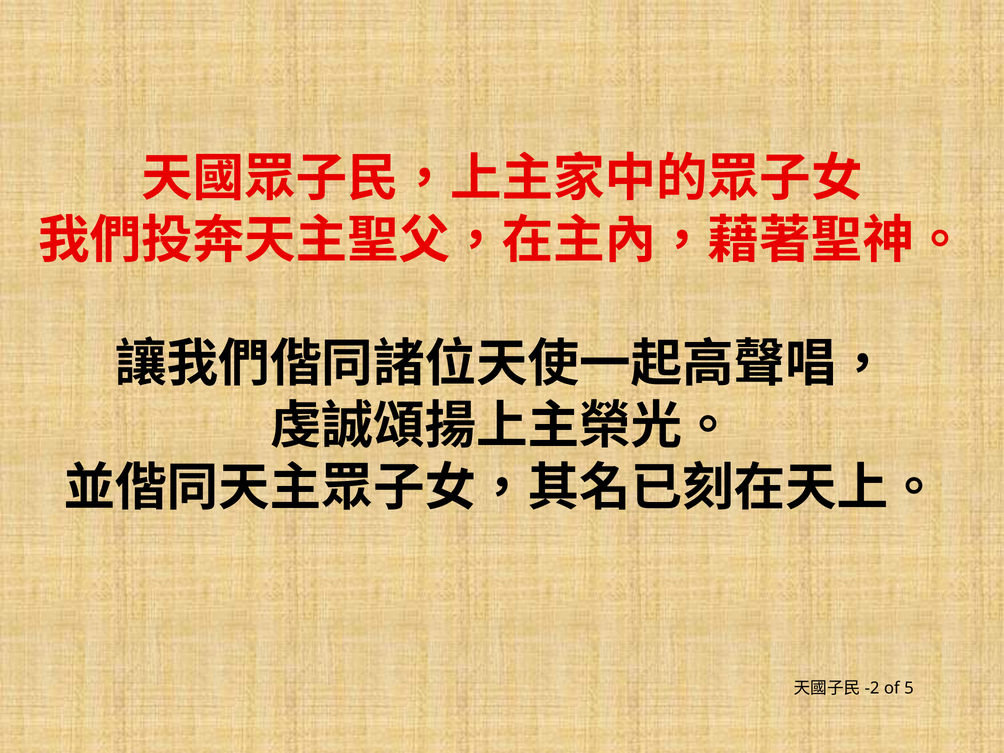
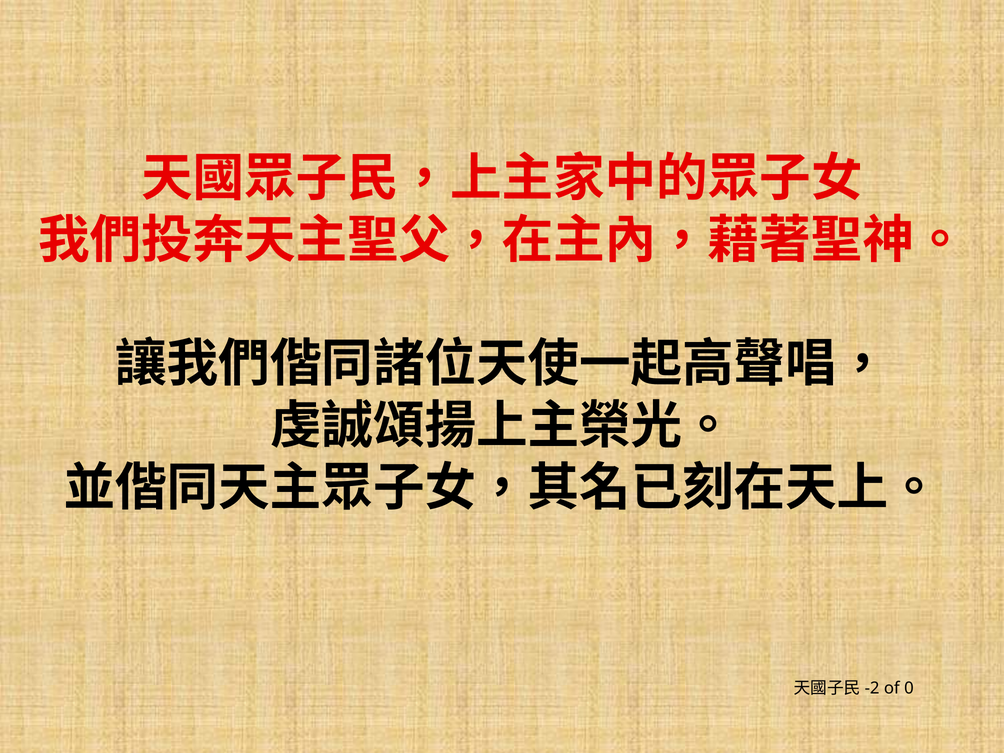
5: 5 -> 0 (909, 688)
